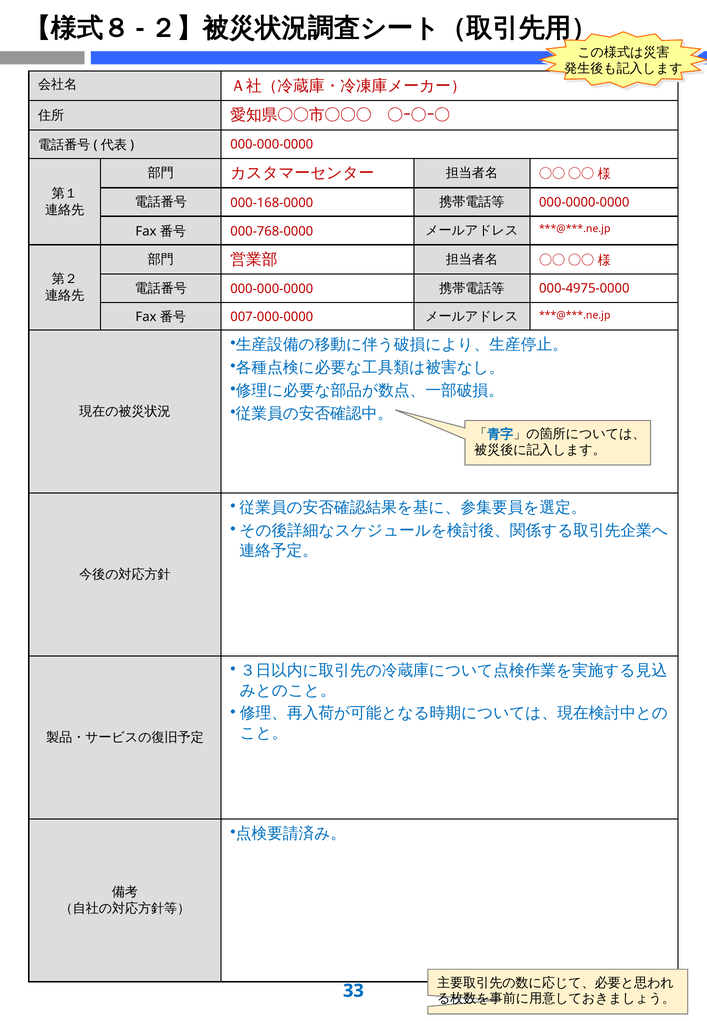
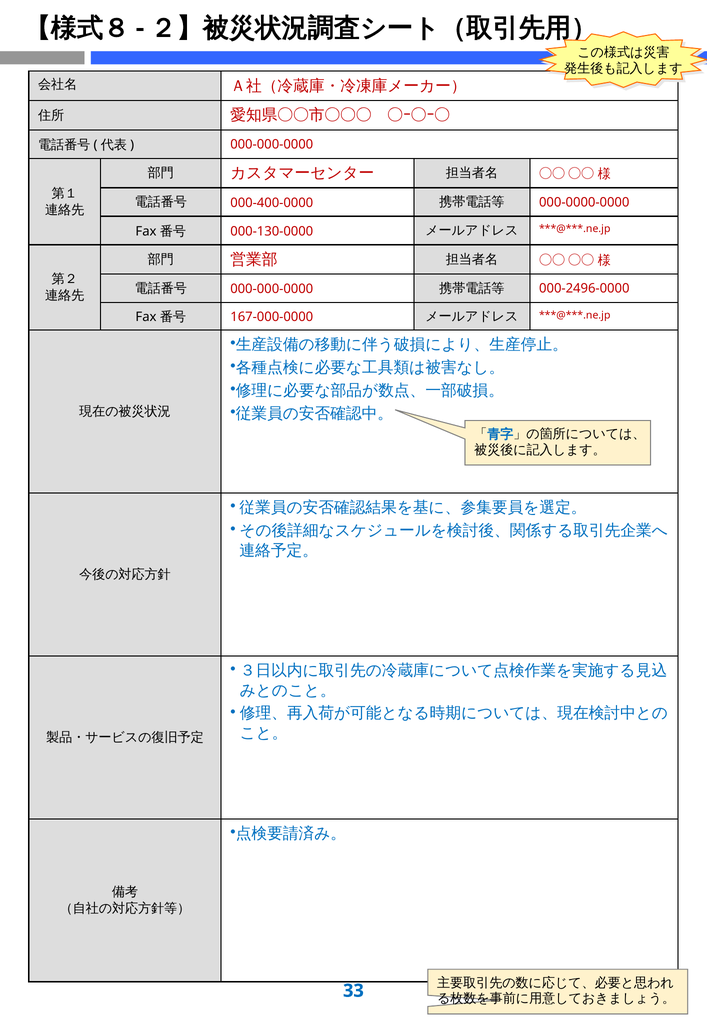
000-168-0000: 000-168-0000 -> 000-400-0000 (272, 203)
000-768-0000: 000-768-0000 -> 000-130-0000 (272, 231)
000-4975-0000: 000-4975-0000 -> 000-2496-0000 (584, 289)
007-000-0000: 007-000-0000 -> 167-000-0000 (272, 317)
